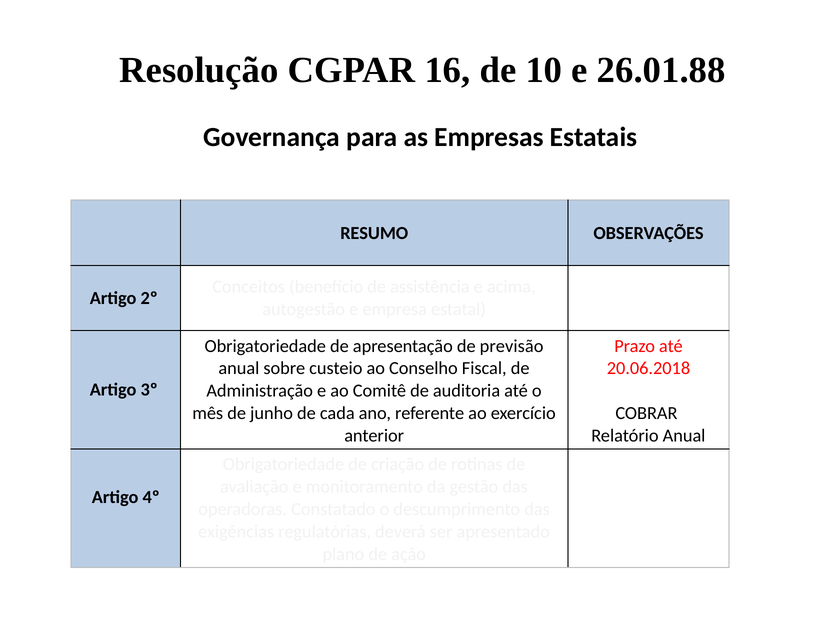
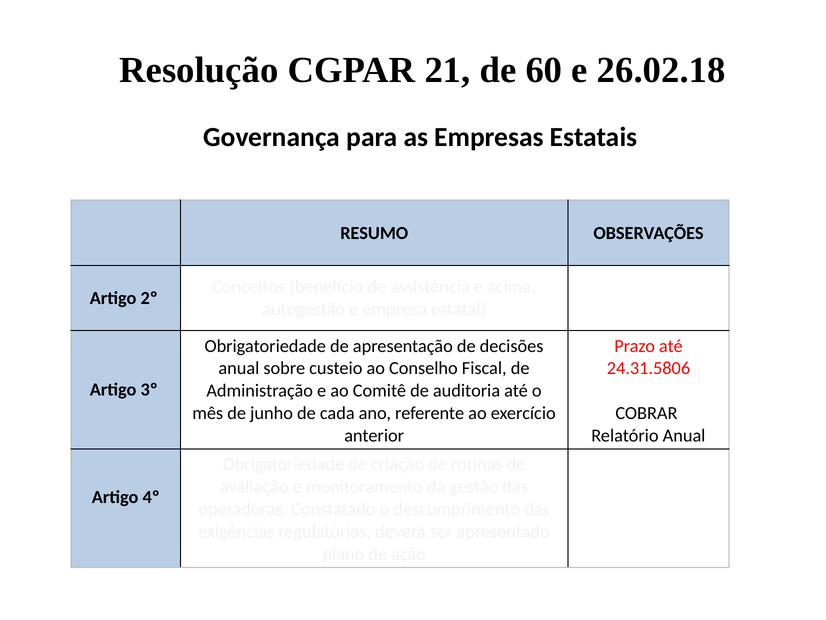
16: 16 -> 21 (448, 70)
10: 10 -> 60 (544, 70)
26.01.88: 26.01.88 -> 26.02.18 (661, 70)
previsão: previsão -> decisões (512, 346)
20.06.2018: 20.06.2018 -> 24.31.5806 (648, 368)
